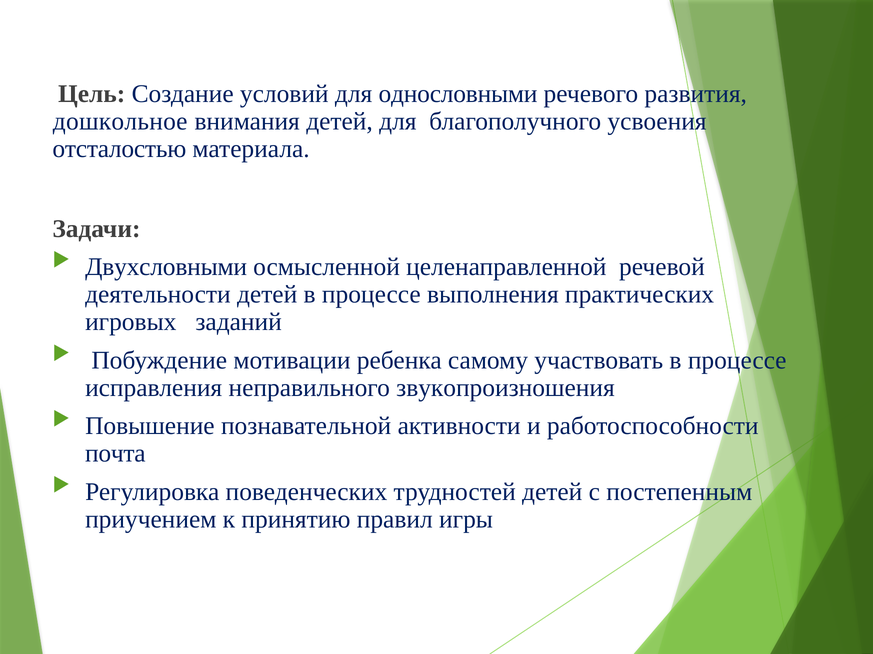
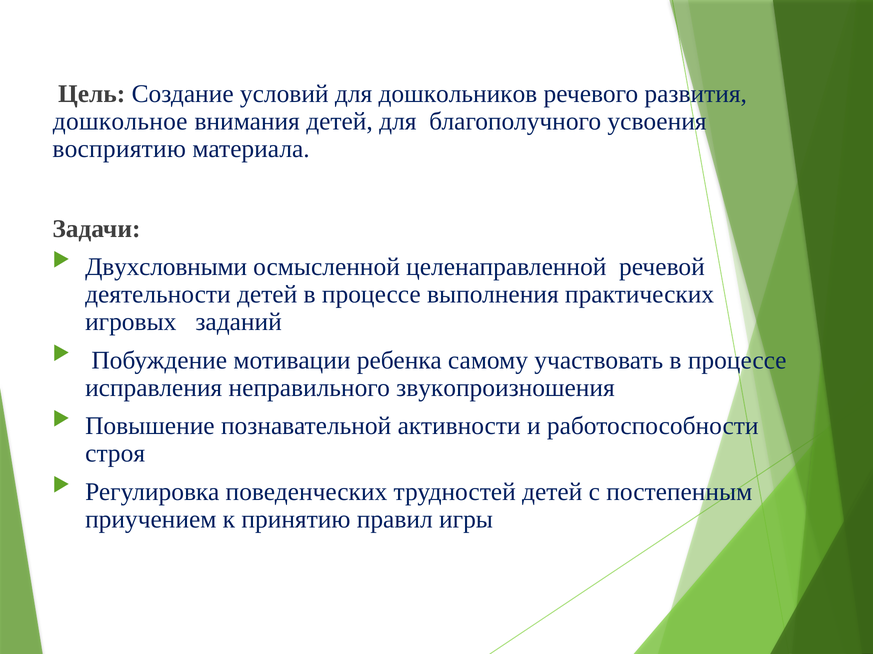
однословными: однословными -> дошкольников (458, 94)
отсталостью: отсталостью -> восприятию (119, 149)
почта: почта -> строя (115, 454)
